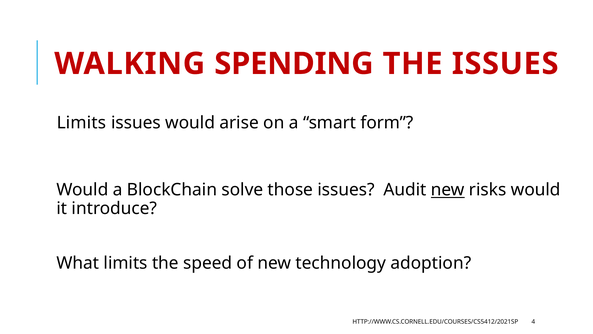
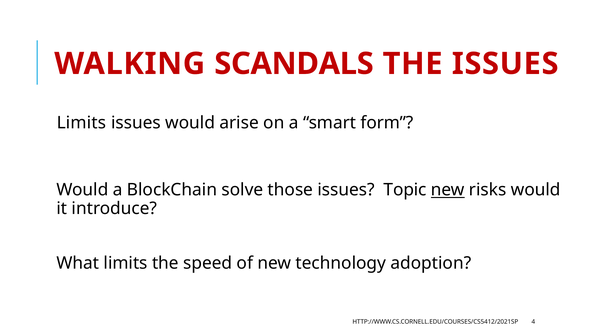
SPENDING: SPENDING -> SCANDALS (294, 64)
Audit: Audit -> Topic (405, 189)
